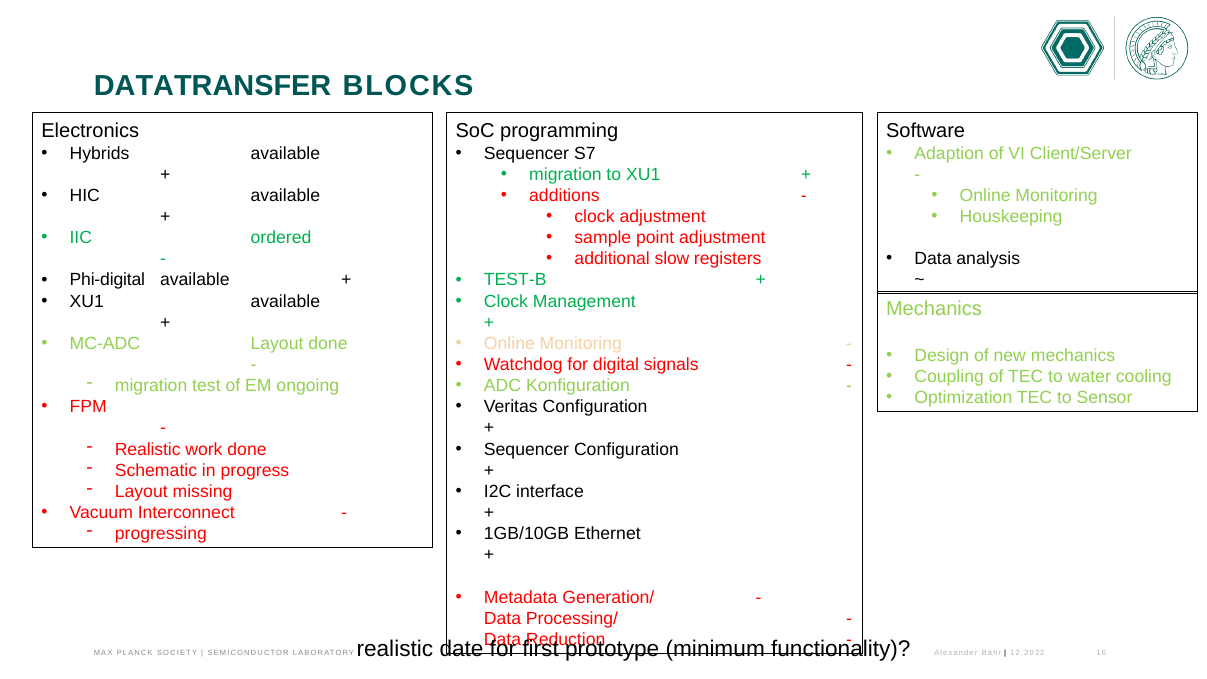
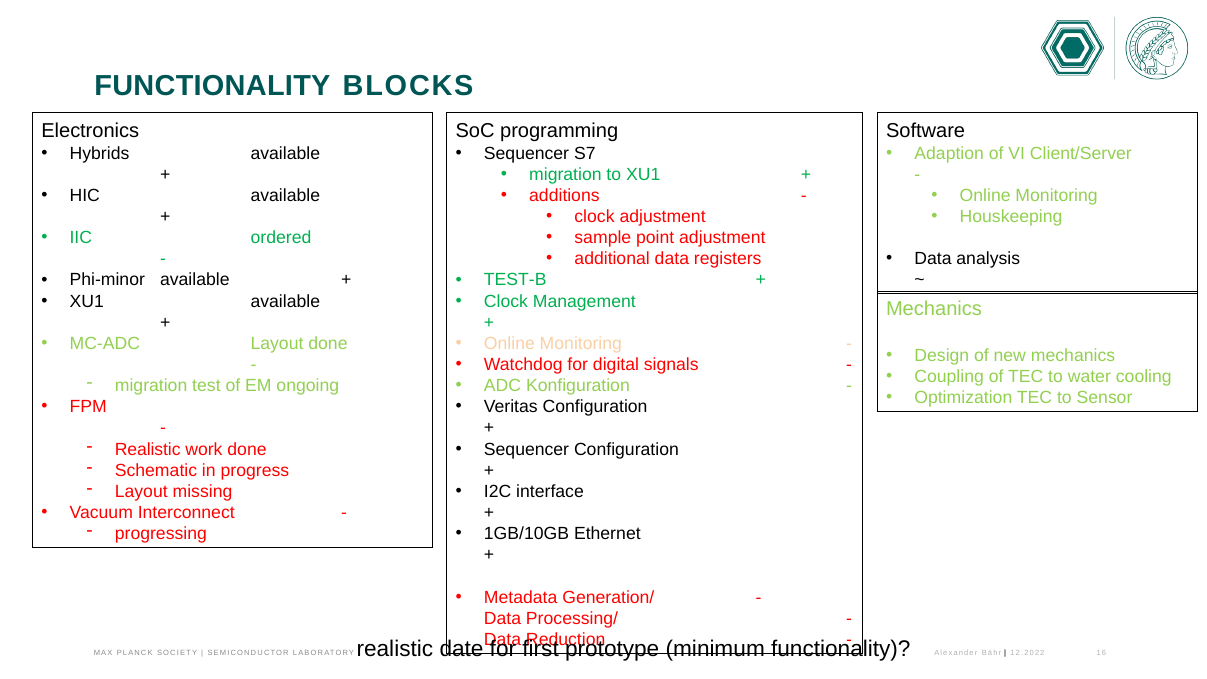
DATATRANSFER: DATATRANSFER -> FUNCTIONALITY (212, 86)
additional slow: slow -> data (672, 259)
Phi-digital: Phi-digital -> Phi-minor (107, 280)
